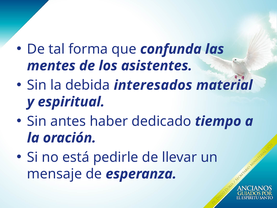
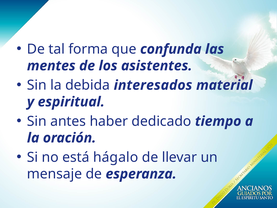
pedirle: pedirle -> hágalo (116, 157)
